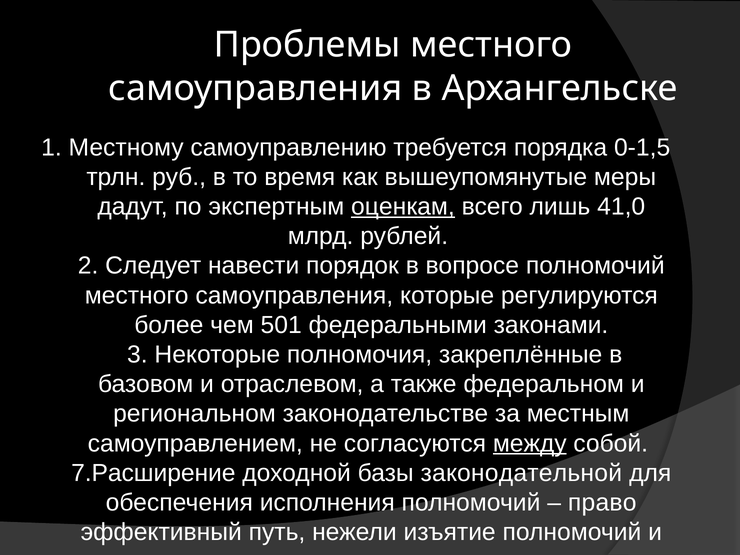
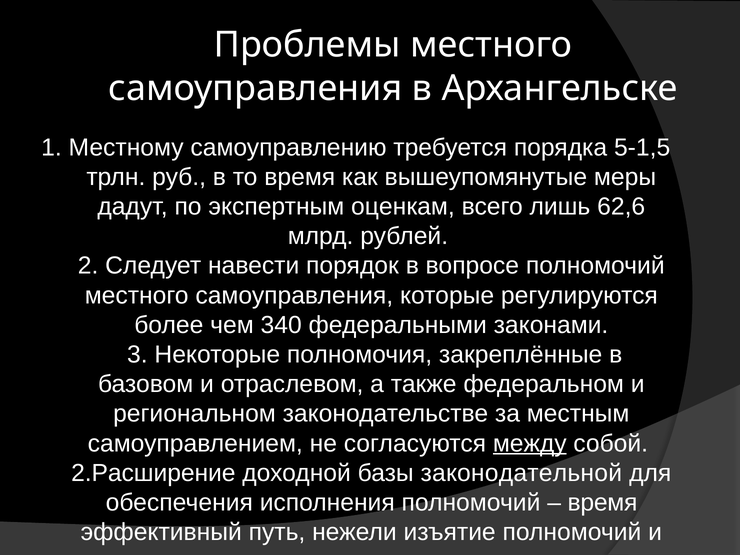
0-1,5: 0-1,5 -> 5-1,5 (642, 147)
оценкам underline: present -> none (403, 207)
41,0: 41,0 -> 62,6 (621, 207)
501: 501 -> 340 (281, 325)
7.Расширение: 7.Расширение -> 2.Расширение (153, 473)
право: право -> время (602, 503)
